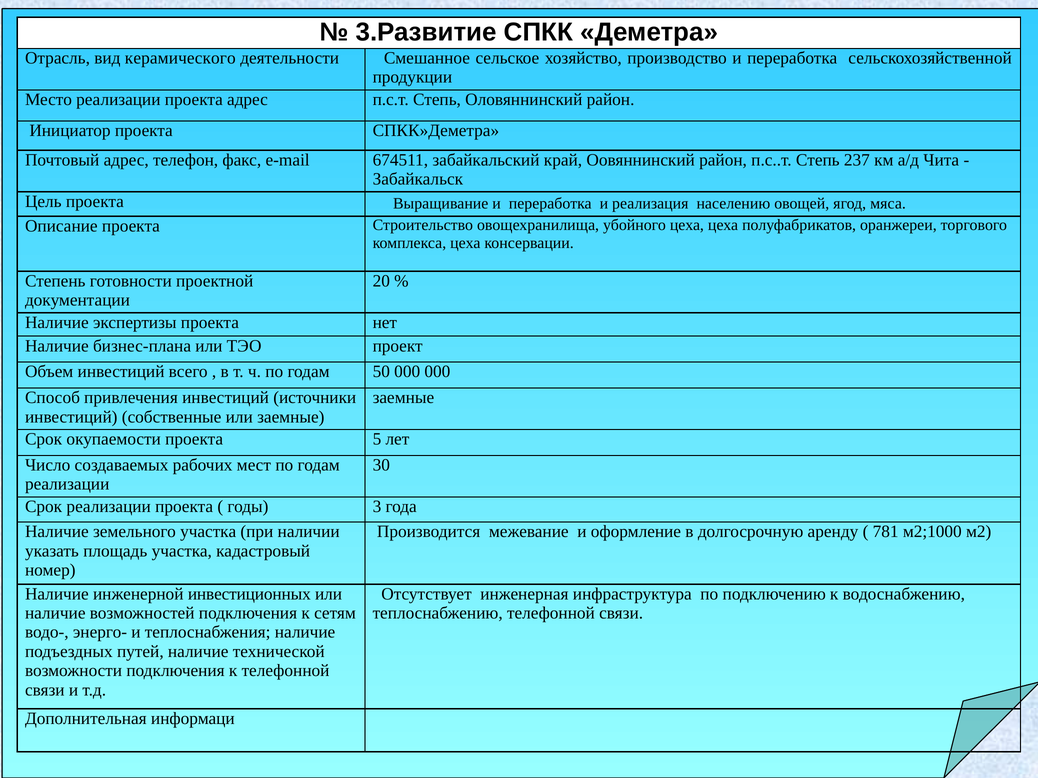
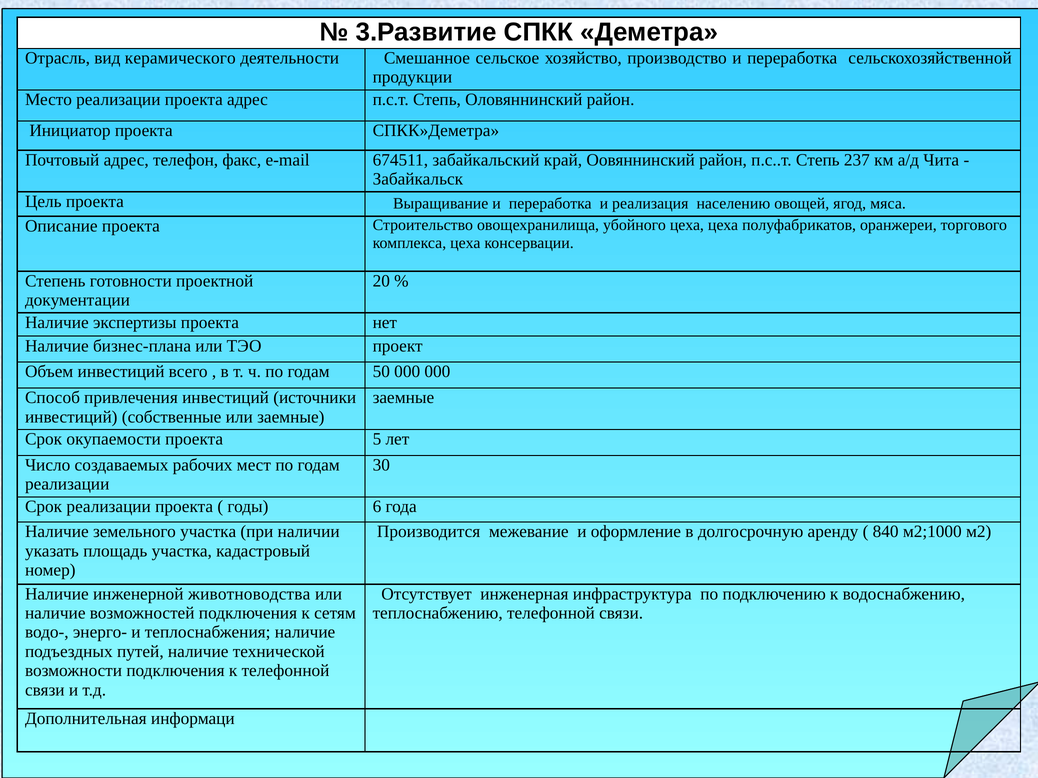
3: 3 -> 6 (377, 507)
781: 781 -> 840 (886, 532)
инвестиционных: инвестиционных -> животноводства (249, 594)
